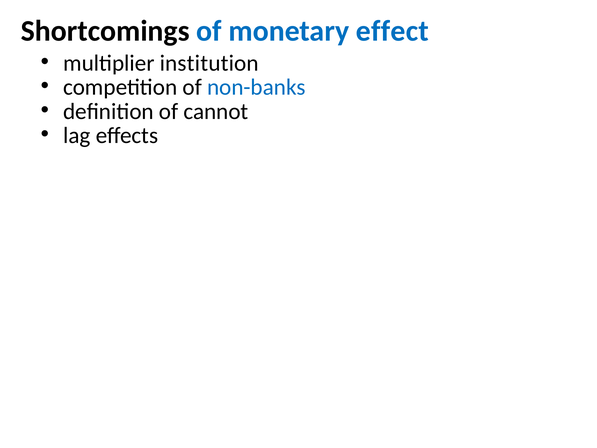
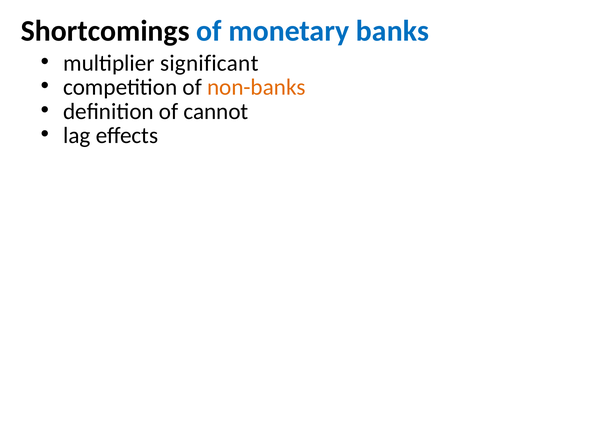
effect: effect -> banks (392, 31)
institution: institution -> significant (209, 63)
non-banks colour: blue -> orange (256, 87)
